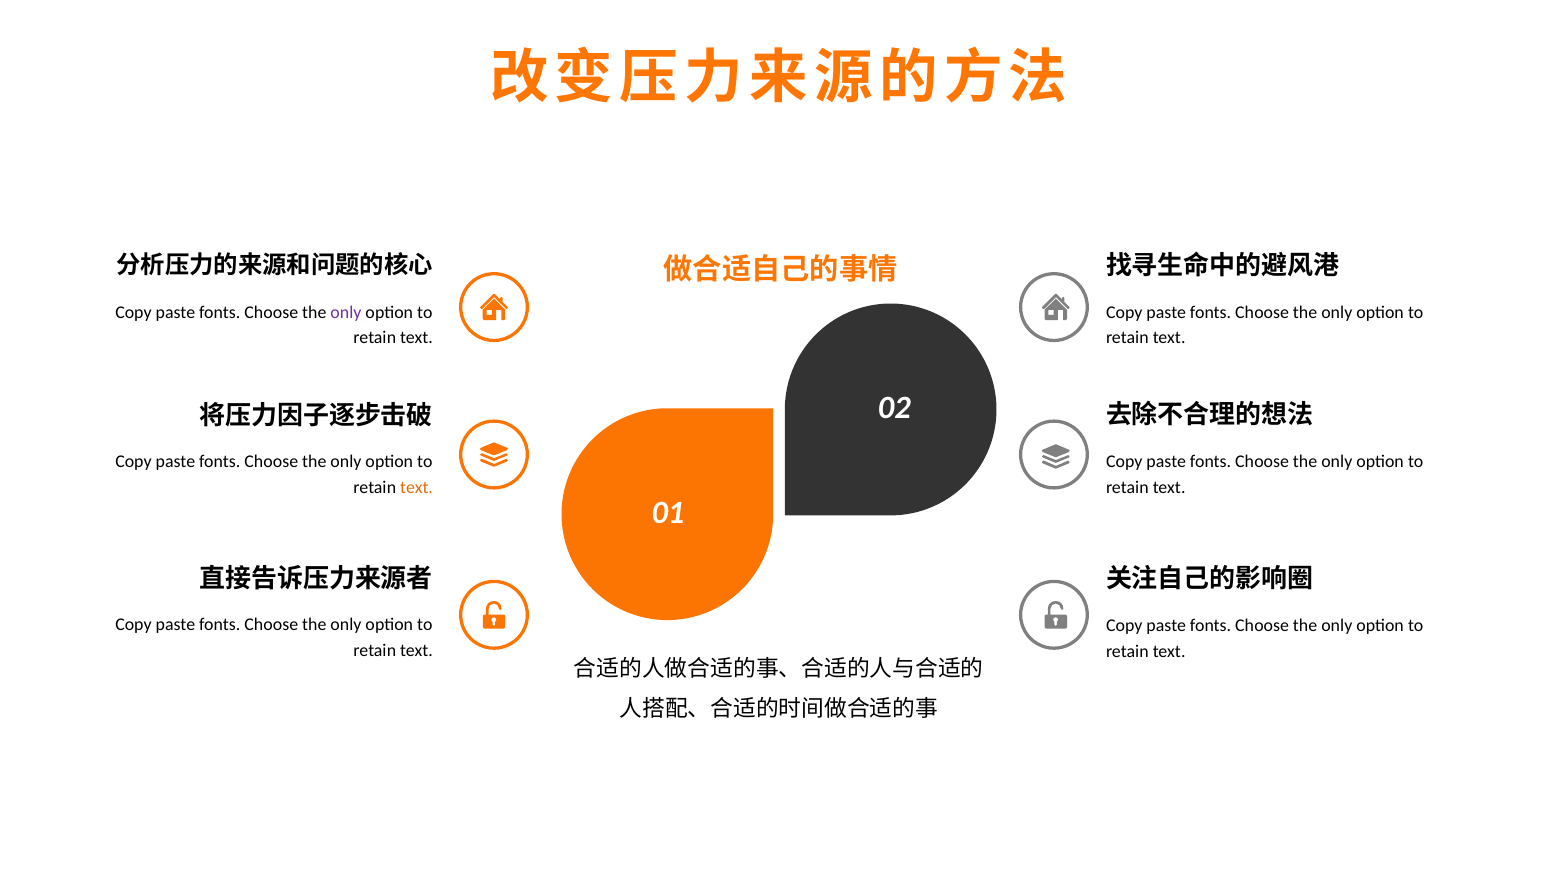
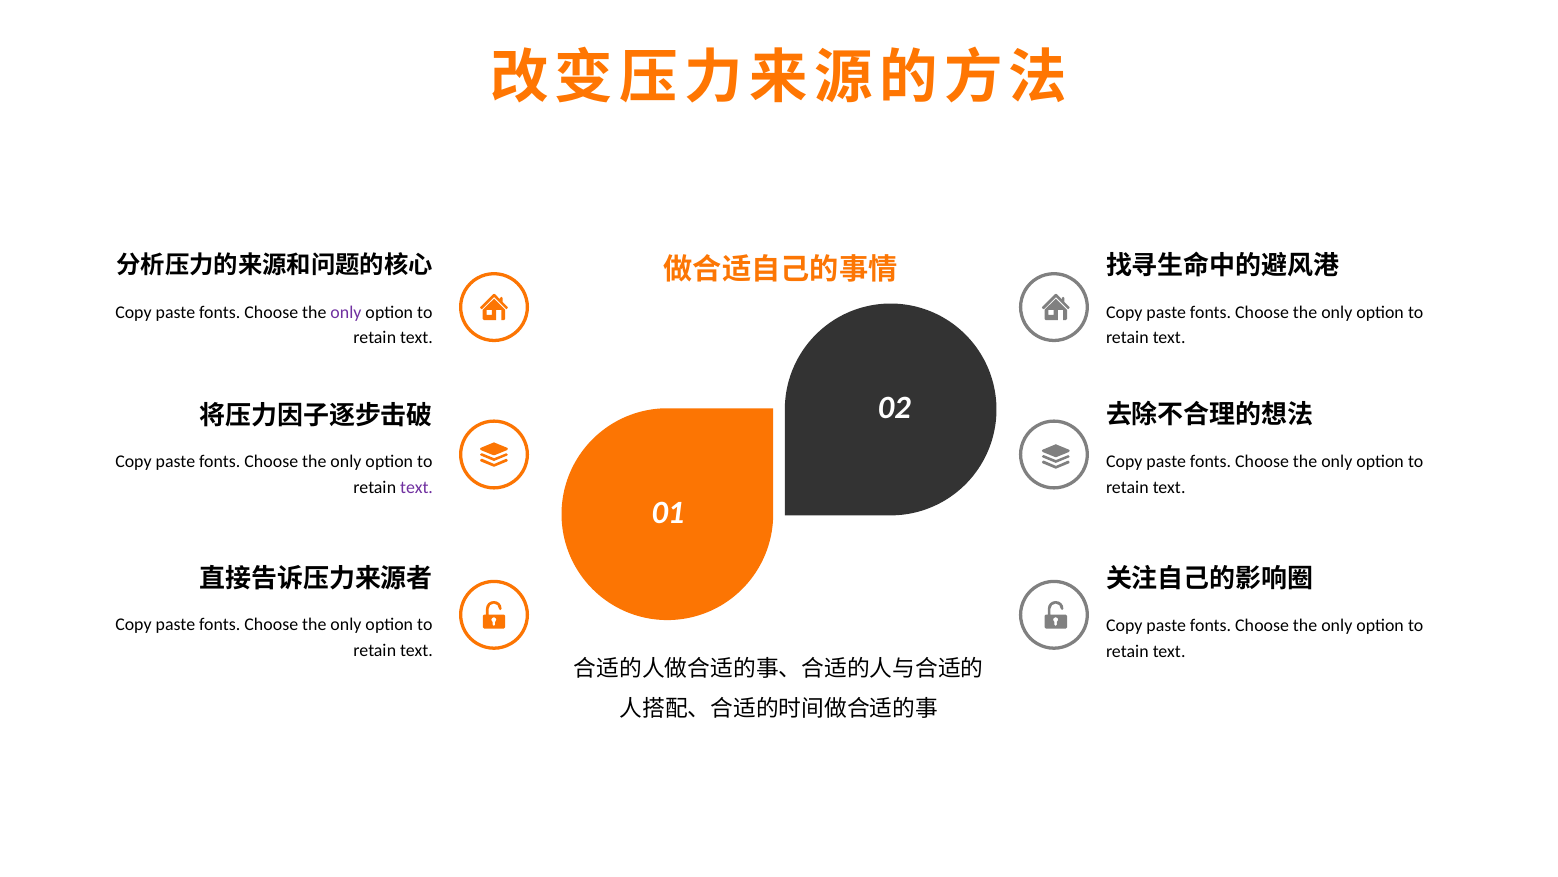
text colour: orange -> purple (417, 487)
